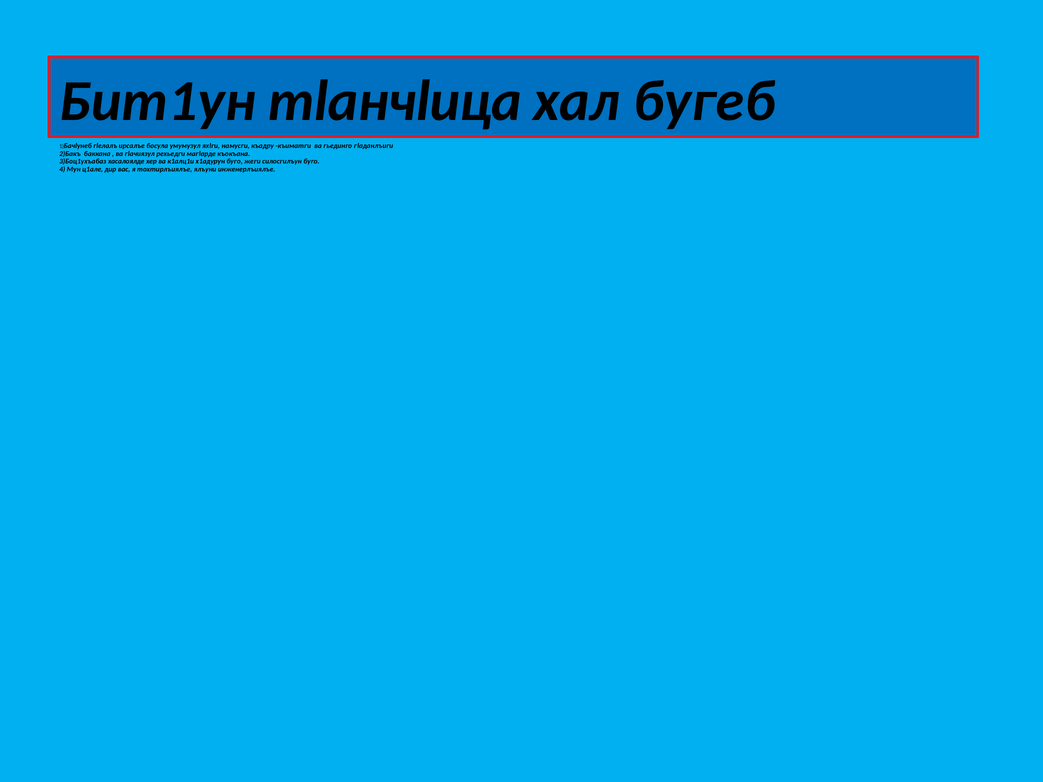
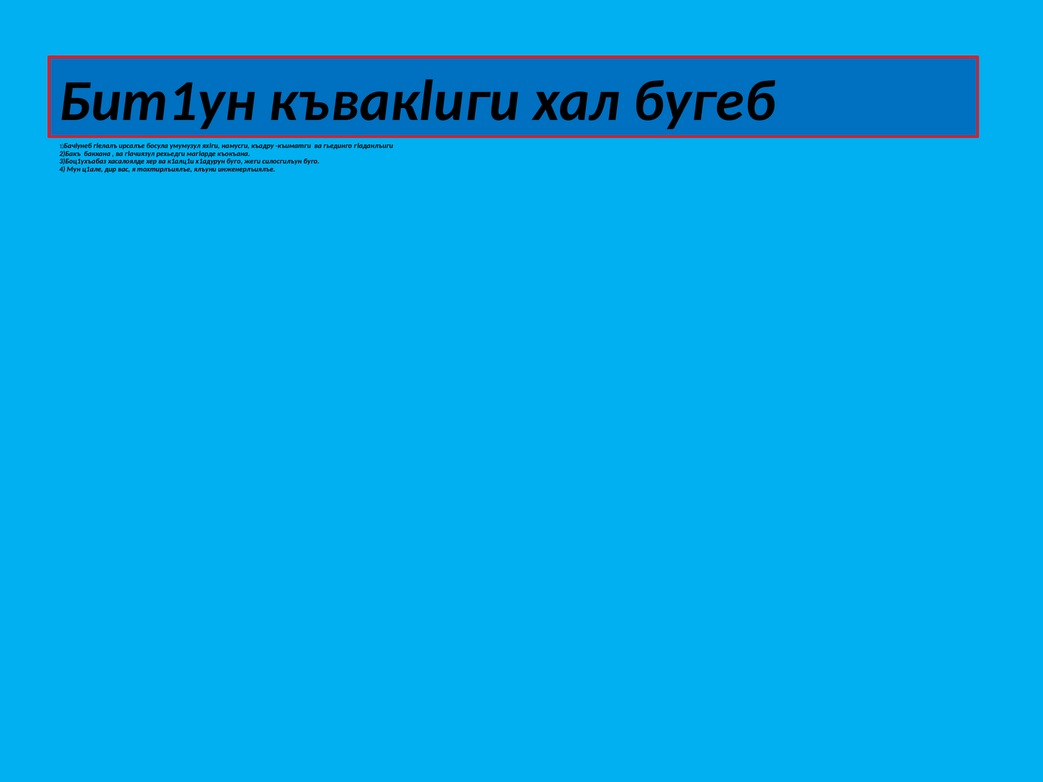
тlанчlица: тlанчlица -> къвакlиги (394, 101)
